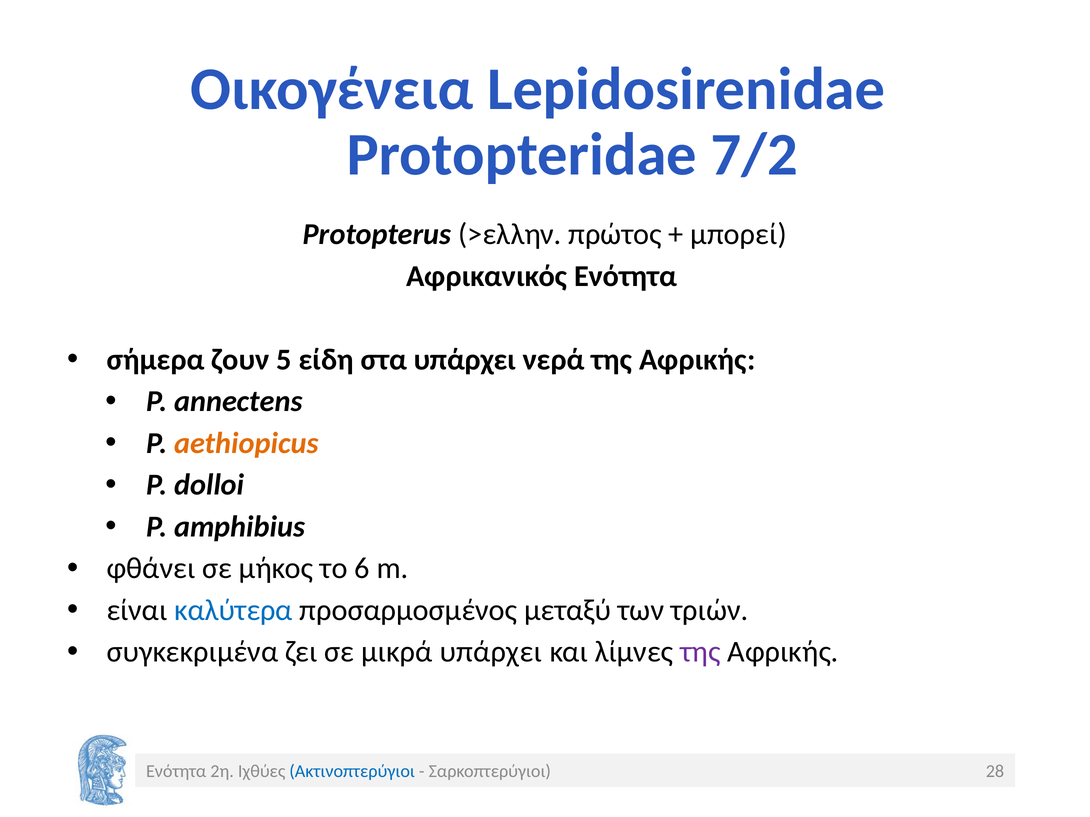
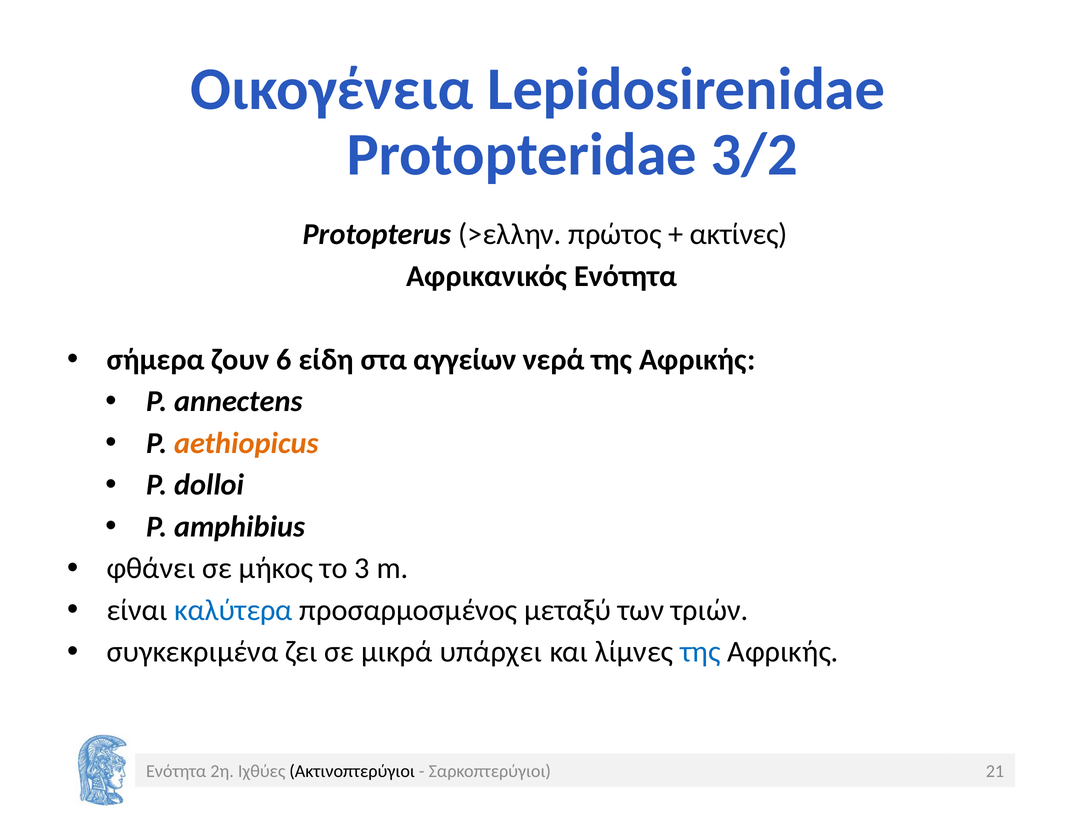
7/2: 7/2 -> 3/2 (754, 155)
μπορεί: μπορεί -> ακτίνες (739, 234)
5: 5 -> 6 (284, 360)
στα υπάρχει: υπάρχει -> αγγείων (465, 360)
6: 6 -> 3 (362, 569)
της colour: purple -> blue (700, 652)
Ακτινοπτερύγιοι colour: blue -> black (352, 772)
28: 28 -> 21 (995, 772)
